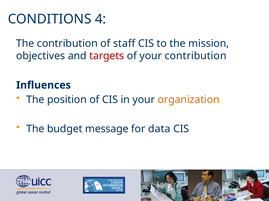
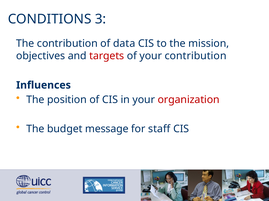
4: 4 -> 3 (101, 19)
staff: staff -> data (124, 44)
organization colour: orange -> red (189, 100)
data: data -> staff (159, 129)
